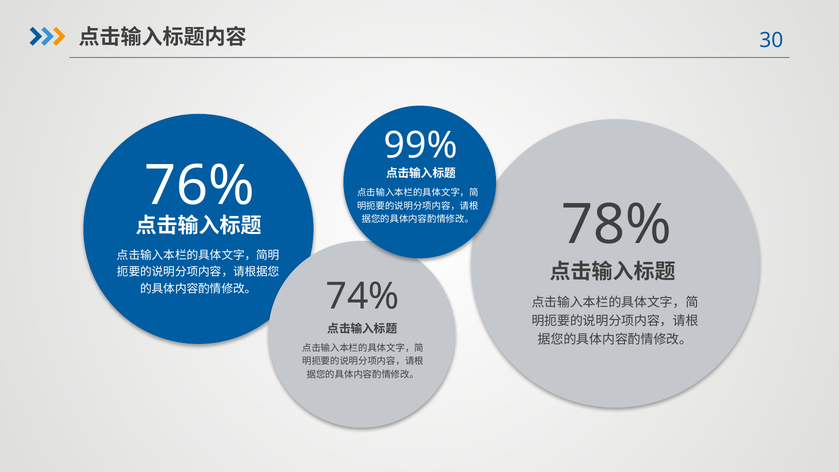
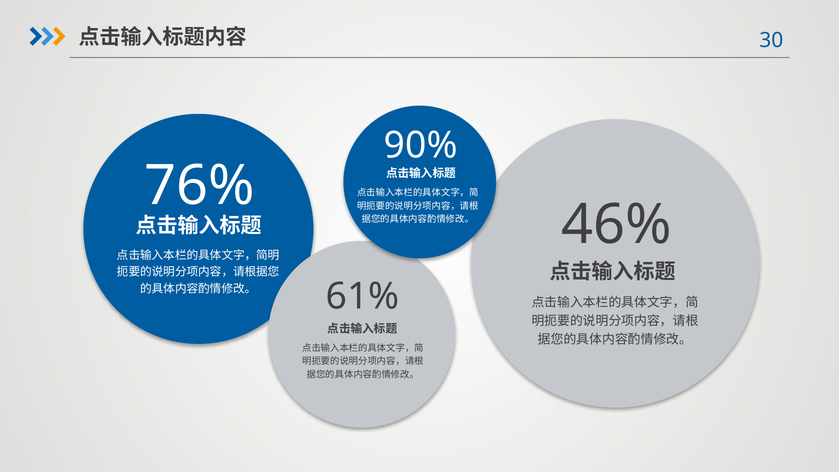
99%: 99% -> 90% (421, 146)
78%: 78% -> 46% (616, 225)
74%: 74% -> 61% (363, 296)
